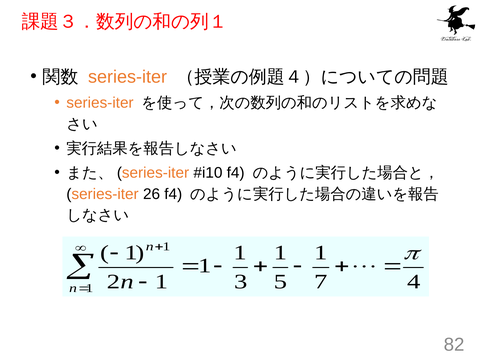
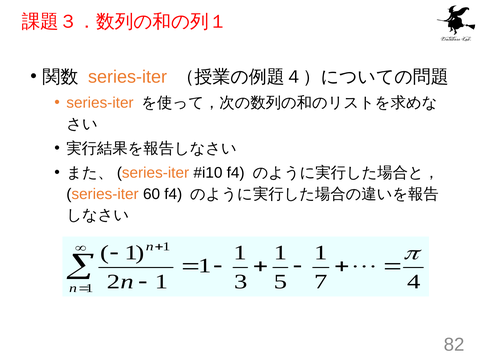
26: 26 -> 60 (152, 194)
